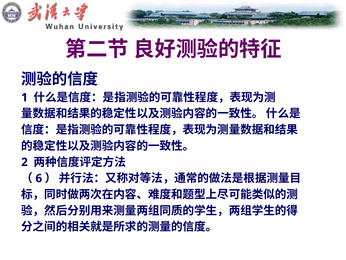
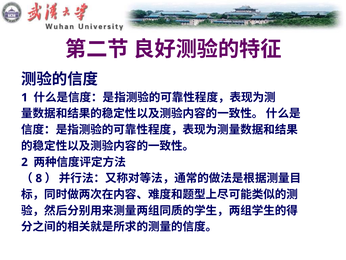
6: 6 -> 8 (39, 178)
